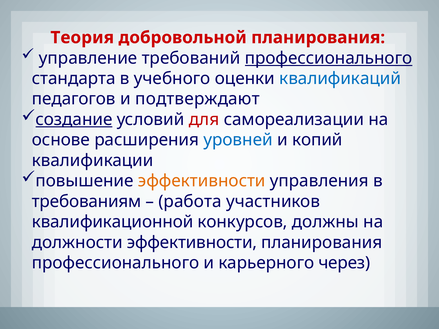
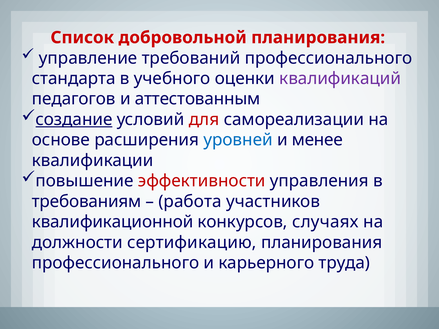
Теория: Теория -> Список (82, 38)
профессионального underline: present -> none (329, 58)
квалификаций colour: blue -> purple (340, 79)
подтверждают: подтверждают -> аттестованным (198, 99)
копий: копий -> менее (317, 140)
эффективности colour: orange -> red (202, 181)
должны: должны -> случаях (325, 222)
должности эффективности: эффективности -> сертификацию (192, 243)
через: через -> труда (344, 263)
